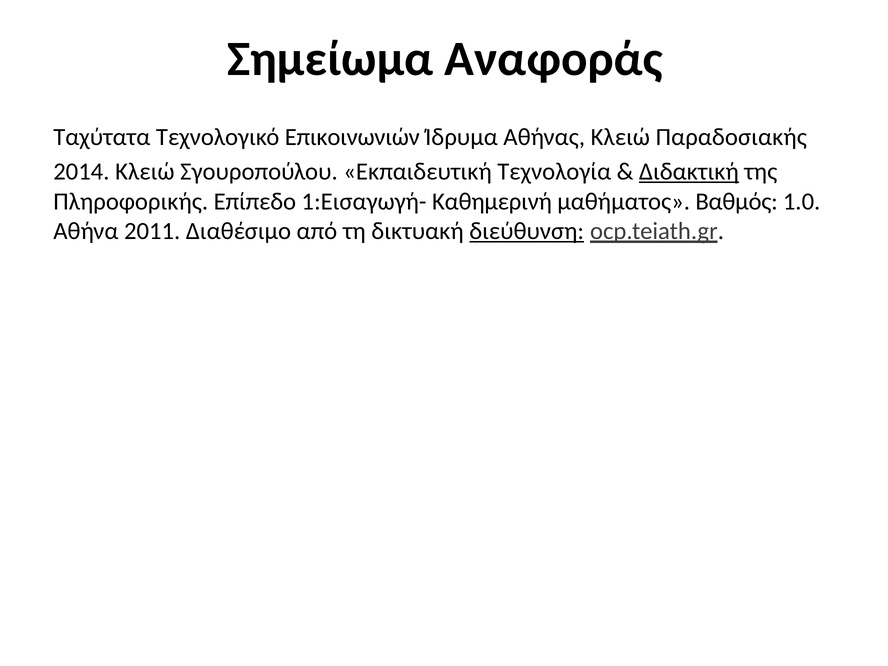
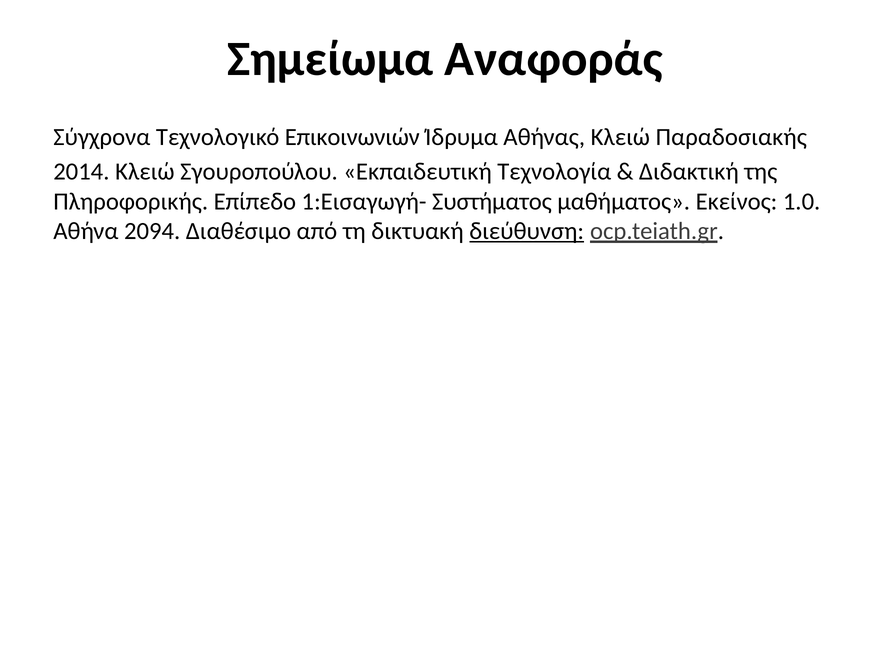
Ταχύτατα: Ταχύτατα -> Σύγχρονα (102, 137)
Διδακτική underline: present -> none (689, 172)
Καθημερινή: Καθημερινή -> Συστήματος (492, 201)
Βαθμός: Βαθμός -> Εκείνος (736, 201)
2011: 2011 -> 2094 (152, 231)
